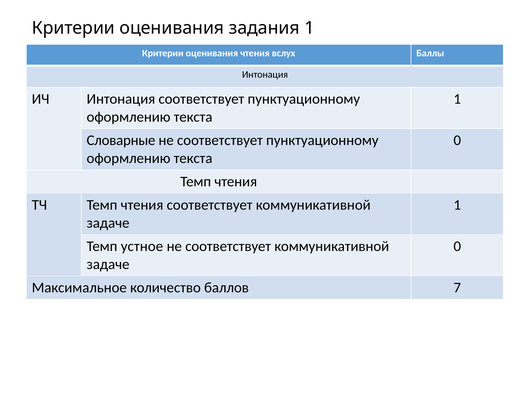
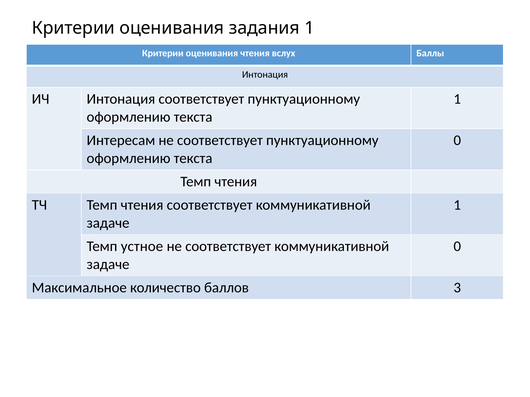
Словарные: Словарные -> Интересам (121, 141)
7: 7 -> 3 (457, 288)
